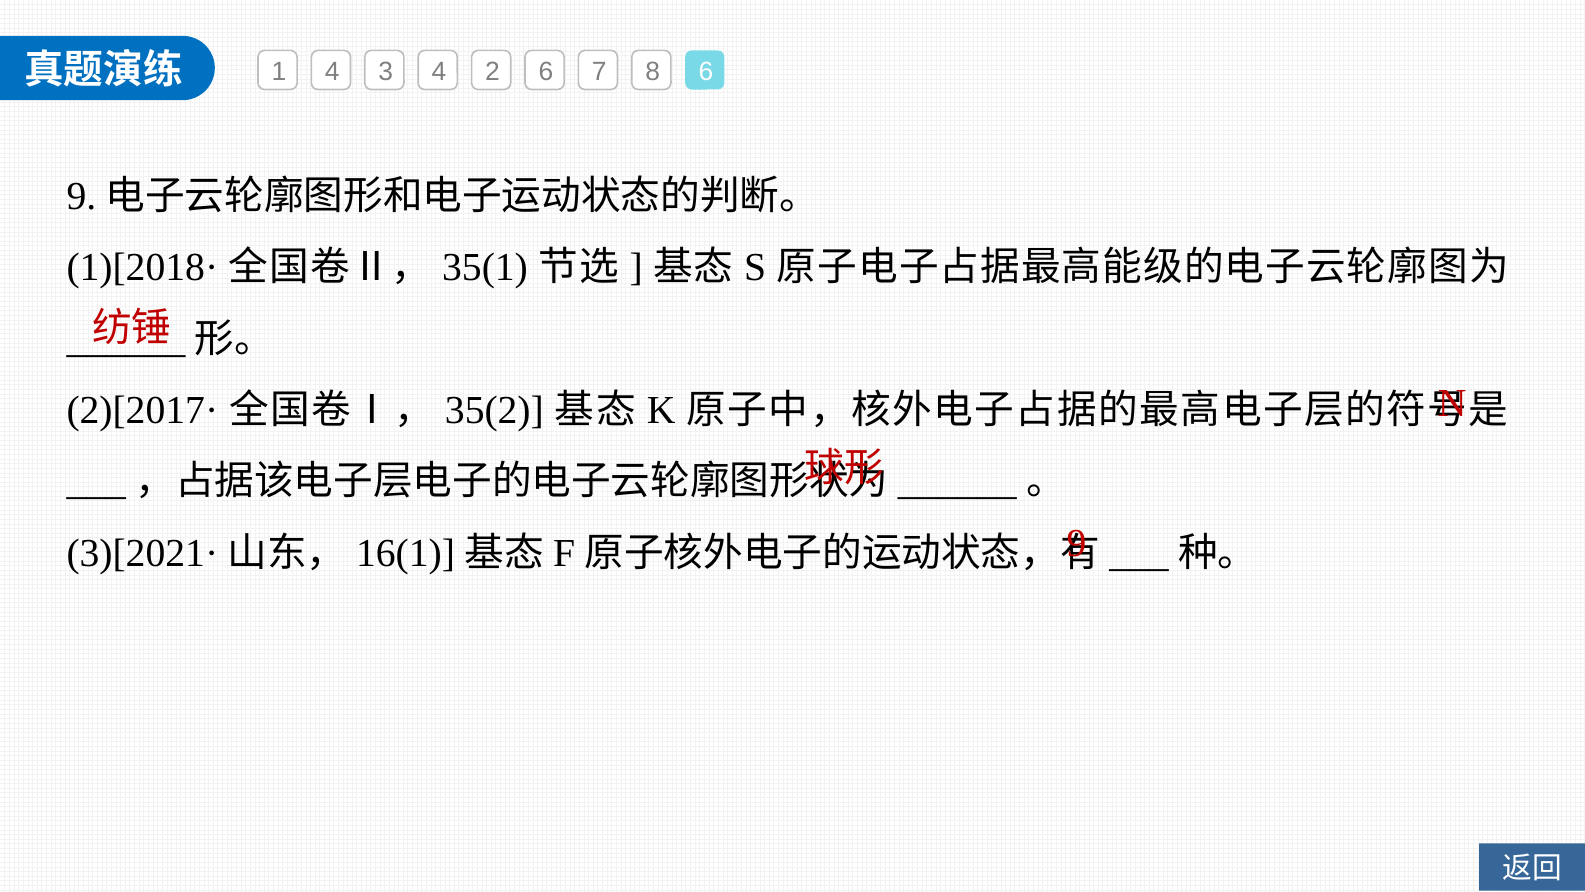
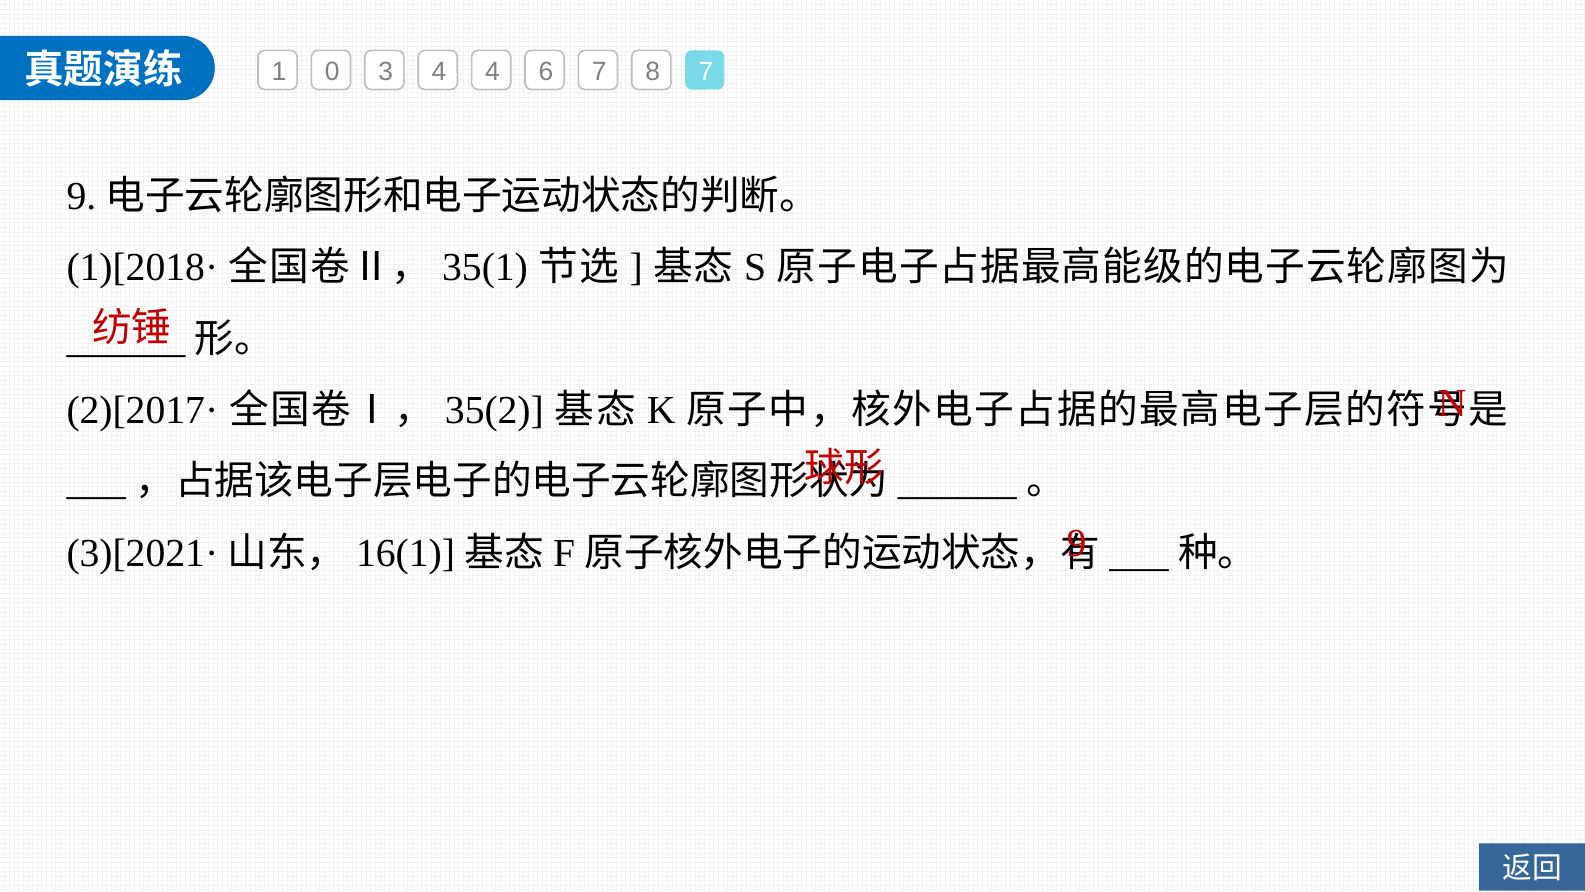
1 4: 4 -> 0 (332, 72)
4 2: 2 -> 4 (492, 72)
8 6: 6 -> 7 (706, 72)
